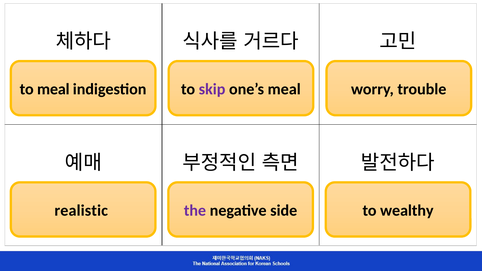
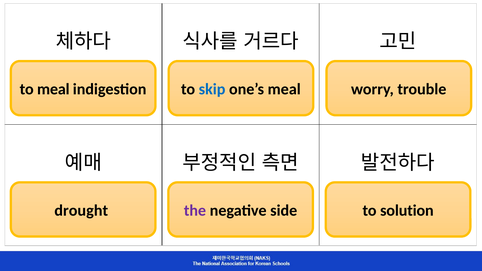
skip colour: purple -> blue (212, 89)
realistic: realistic -> drought (81, 211)
wealthy: wealthy -> solution (407, 211)
